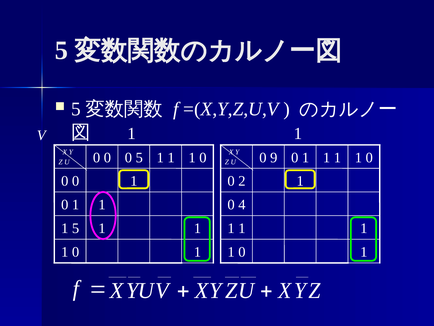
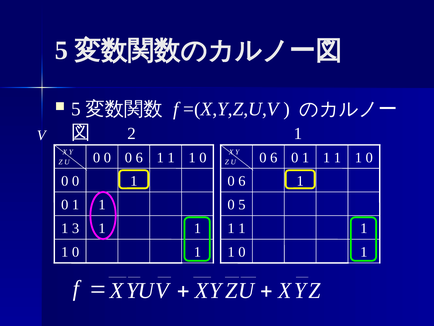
V 1: 1 -> 2 (132, 133)
5: 5 -> 6 (139, 157)
9: 9 -> 6 (274, 157)
2: 2 -> 6 (242, 181)
0 4: 4 -> 5 (242, 204)
1 5: 5 -> 3 (76, 228)
